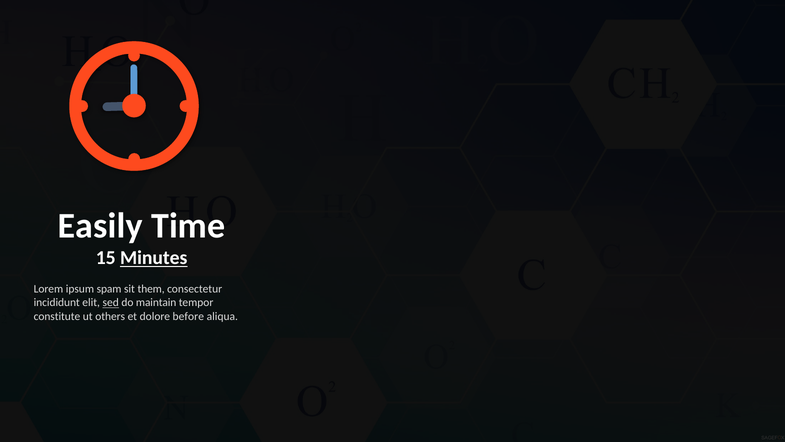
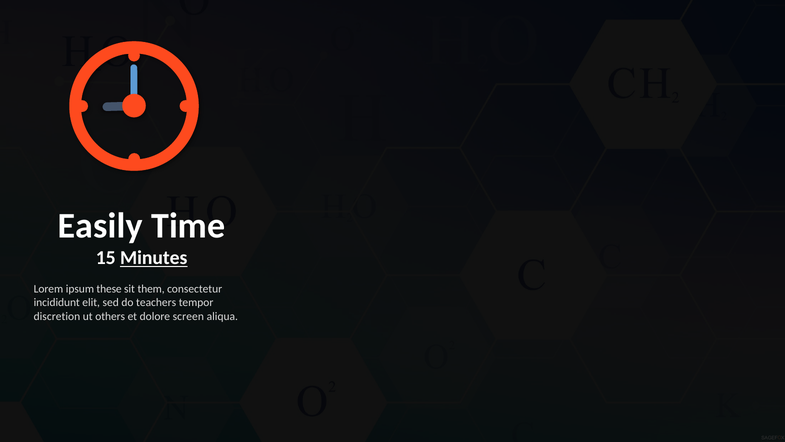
spam: spam -> these (109, 289)
sed underline: present -> none (111, 302)
maintain: maintain -> teachers (156, 302)
constitute: constitute -> discretion (57, 316)
before: before -> screen (188, 316)
